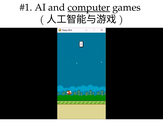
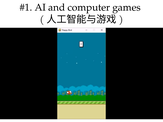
computer underline: present -> none (89, 7)
